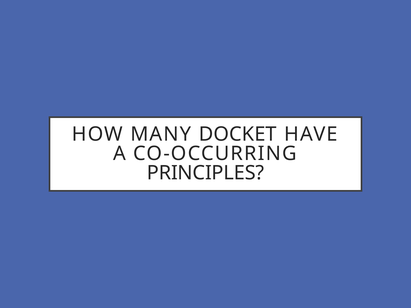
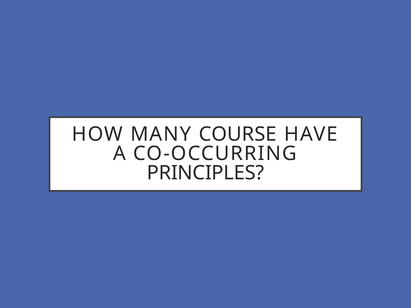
DOCKET: DOCKET -> COURSE (238, 134)
